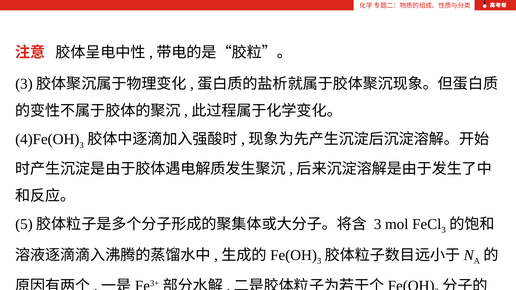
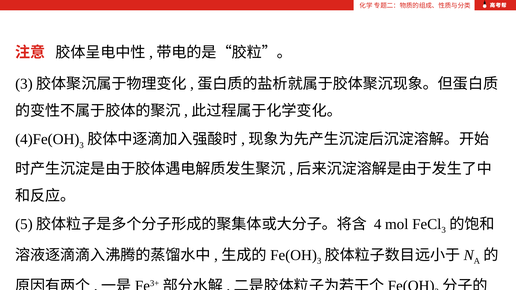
3: 3 -> 4 (378, 224)
